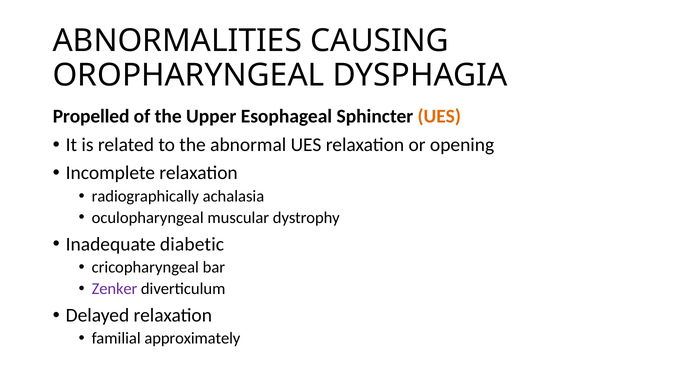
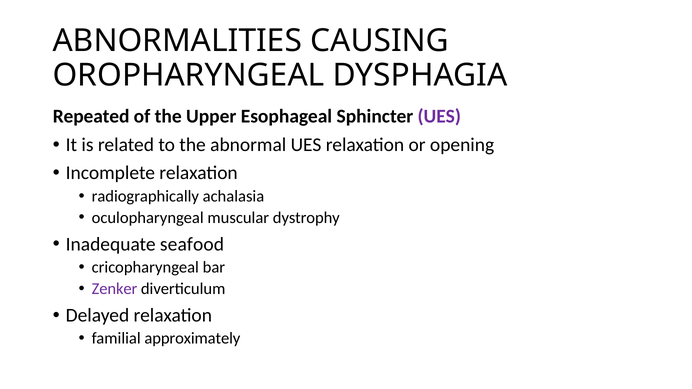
Propelled: Propelled -> Repeated (91, 117)
UES colour: orange -> purple (439, 117)
diabetic: diabetic -> seafood (192, 244)
